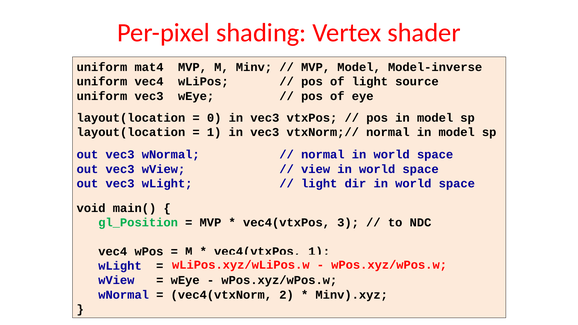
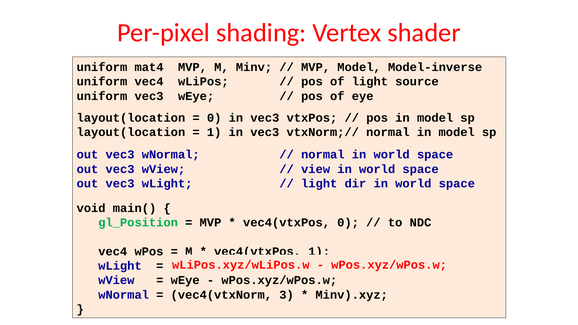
vec4(vtxPos 3: 3 -> 0 (348, 223)
2: 2 -> 3 (287, 295)
